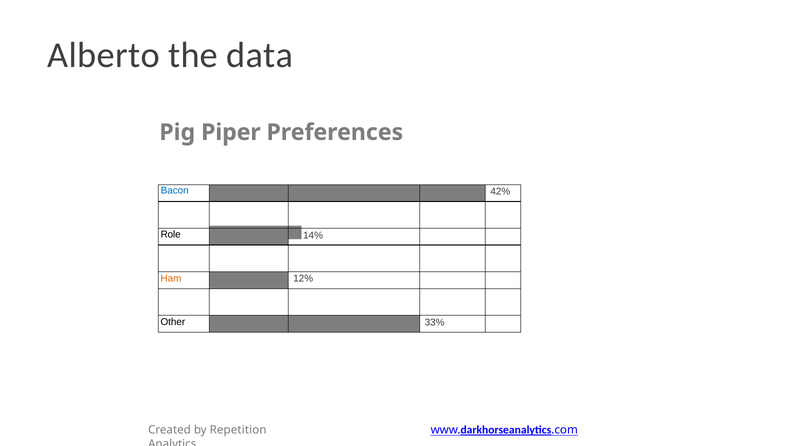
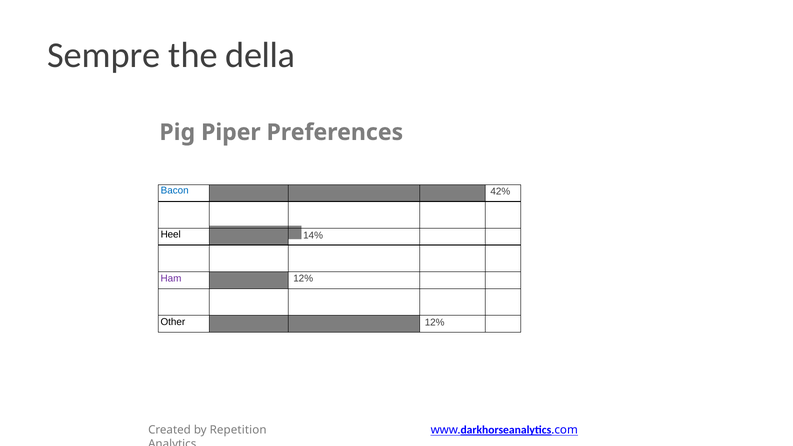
Alberto: Alberto -> Sempre (104, 55)
data: data -> della (260, 55)
Role: Role -> Heel (171, 235)
Ham colour: orange -> purple (171, 278)
Other 33%: 33% -> 12% (435, 322)
